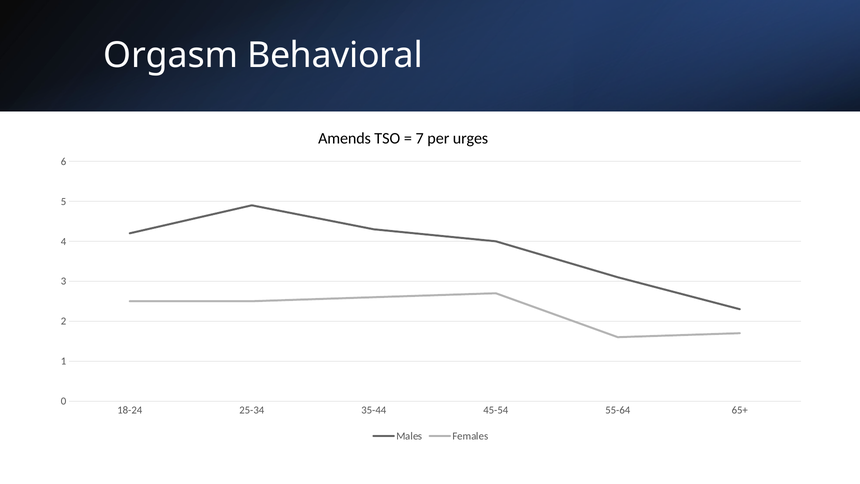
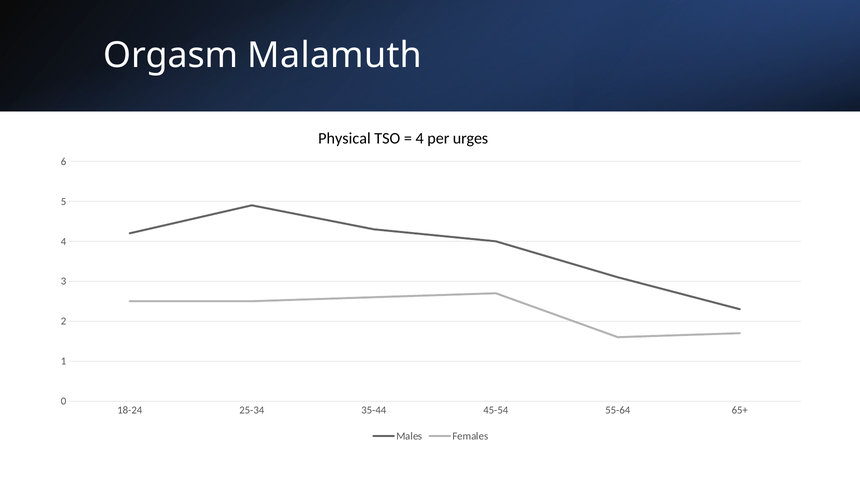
Behavioral: Behavioral -> Malamuth (335, 55)
Amends: Amends -> Physical (344, 138)
7: 7 -> 4 (420, 138)
